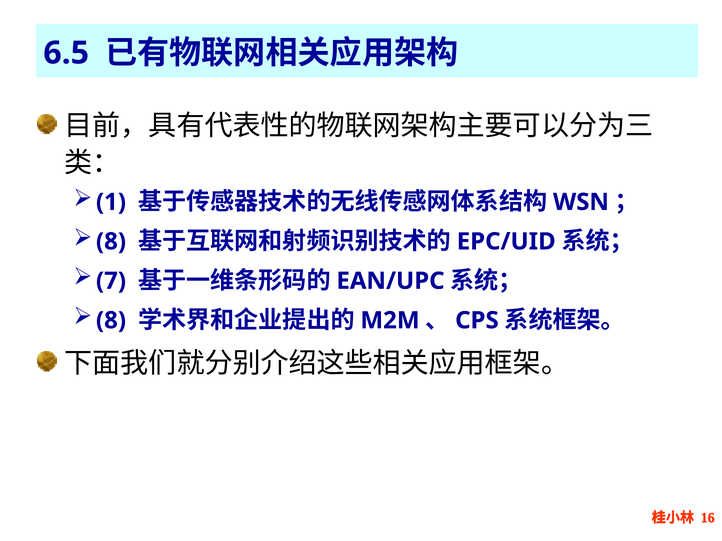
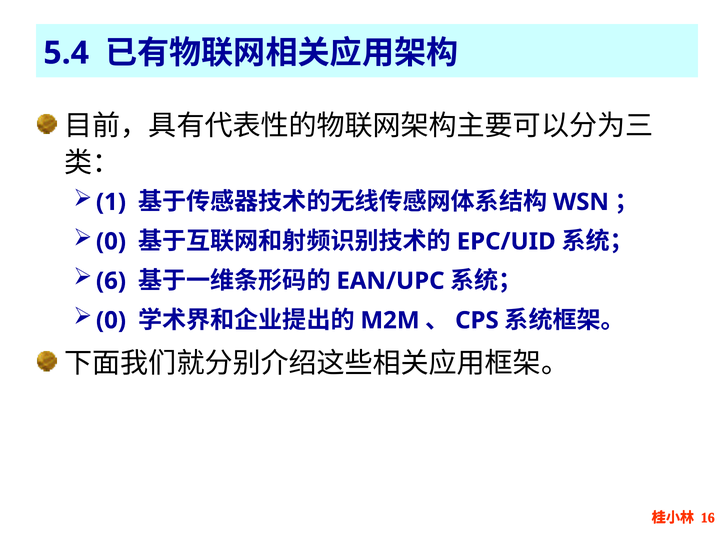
6.5: 6.5 -> 5.4 (66, 53)
8: 8 -> 0 (111, 242)
7: 7 -> 6 (111, 281)
8: 8 -> 0 (111, 321)
